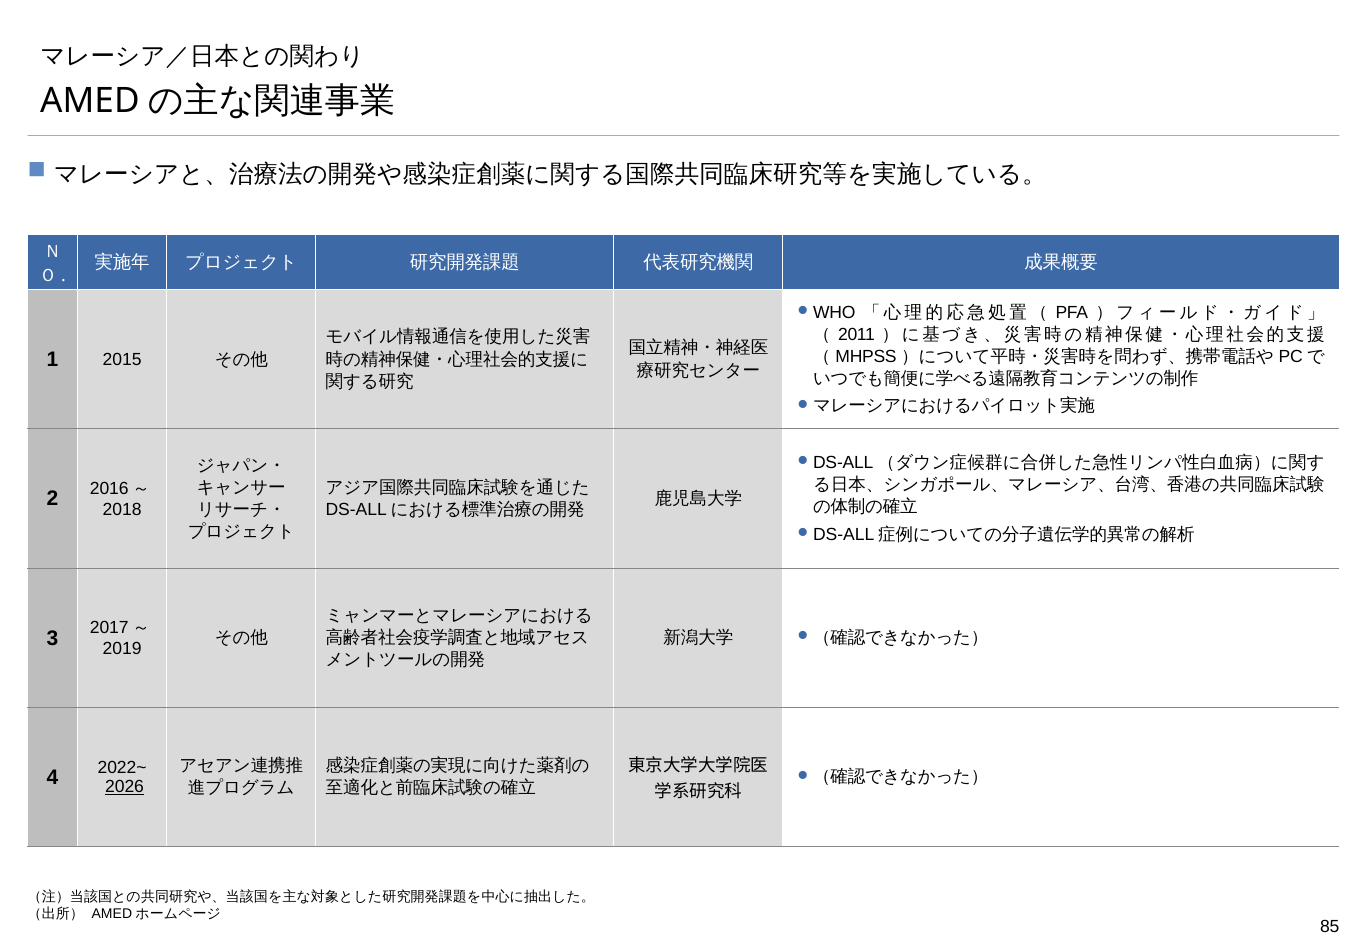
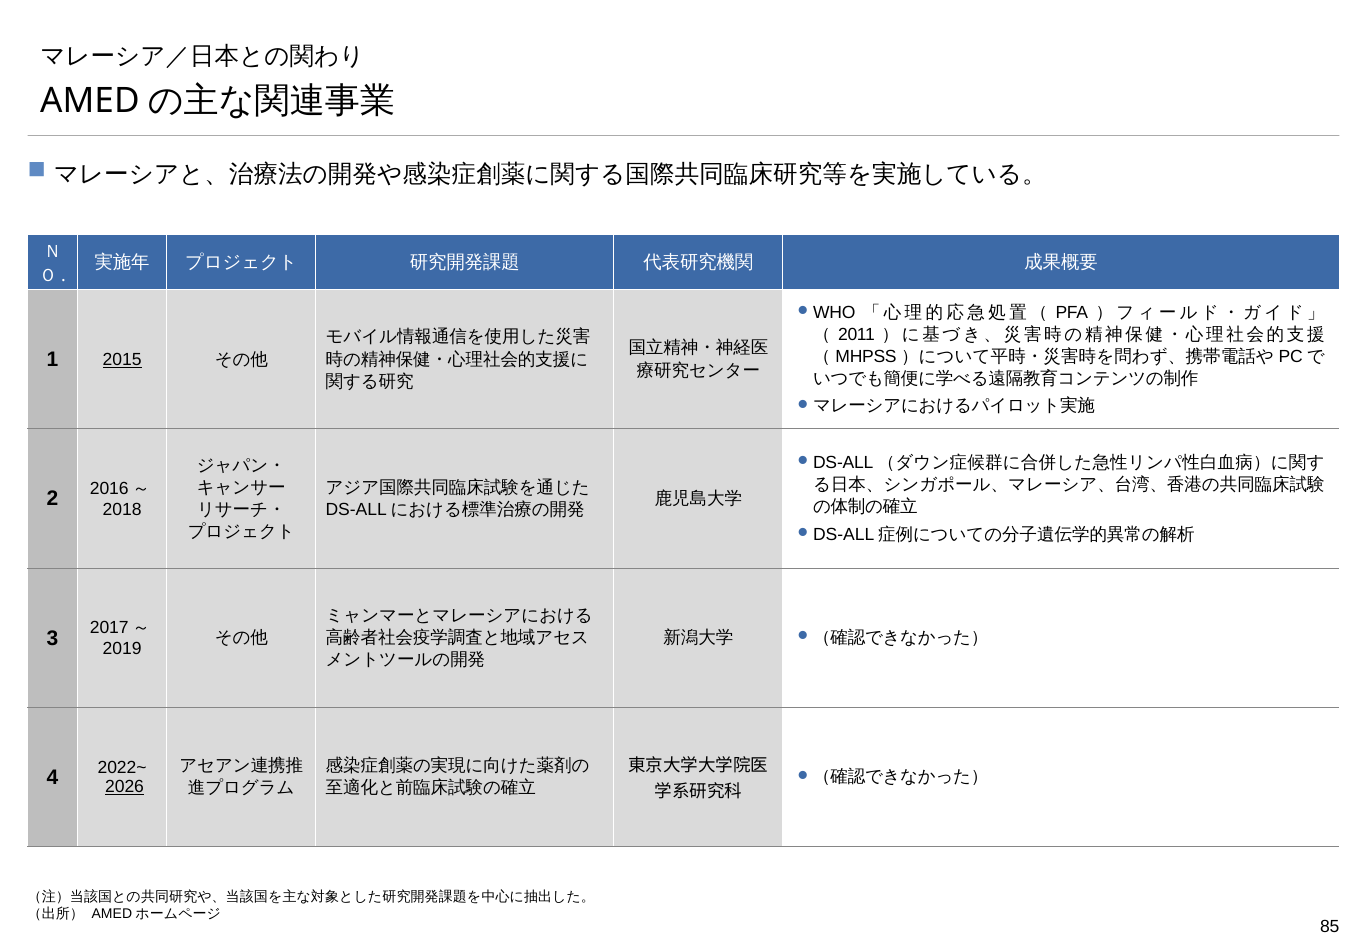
2015 underline: none -> present (122, 359)
